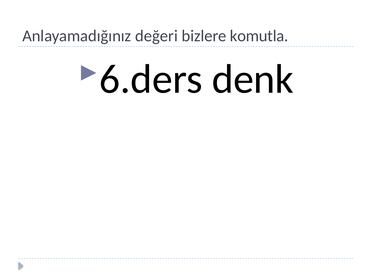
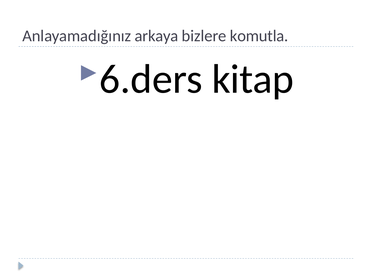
değeri: değeri -> arkaya (157, 36)
denk: denk -> kitap (253, 79)
